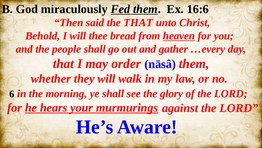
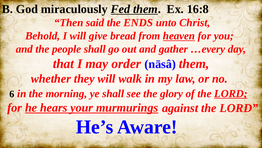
16:6: 16:6 -> 16:8 (198, 9)
the THAT: THAT -> ENDS (138, 23)
thee: thee -> give (98, 36)
LORD underline: none -> present (231, 93)
